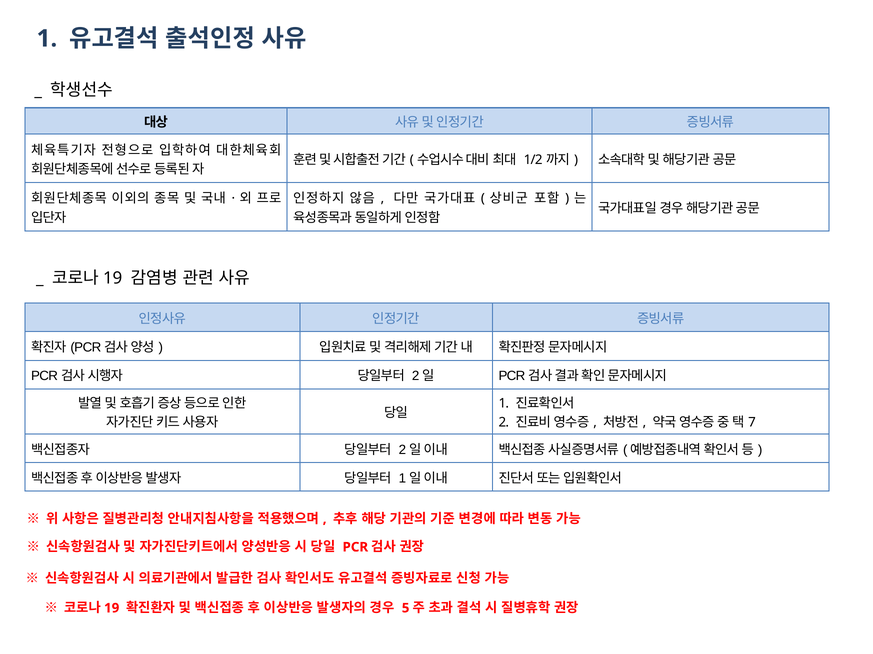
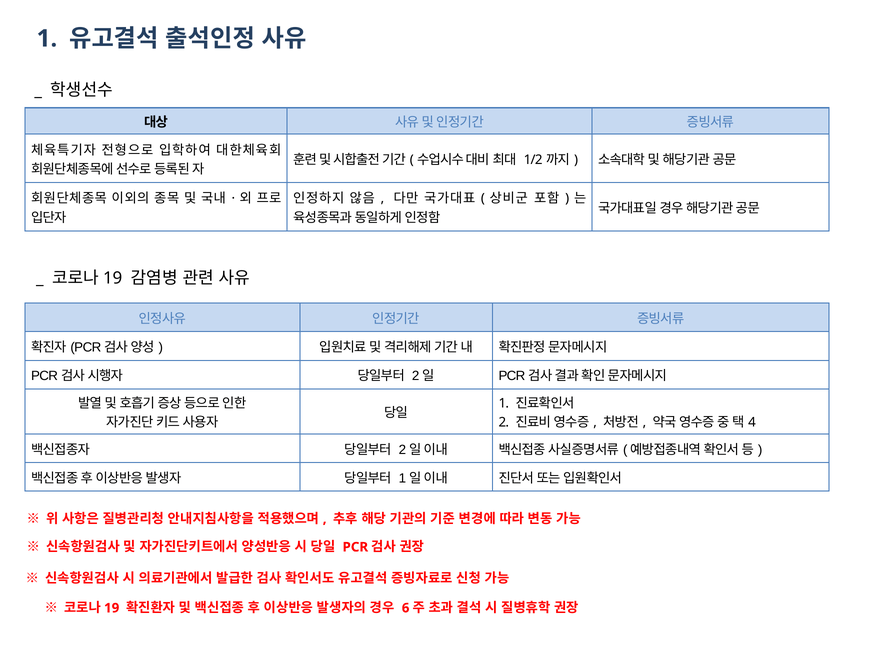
7: 7 -> 4 (752, 423)
5: 5 -> 6 (406, 609)
